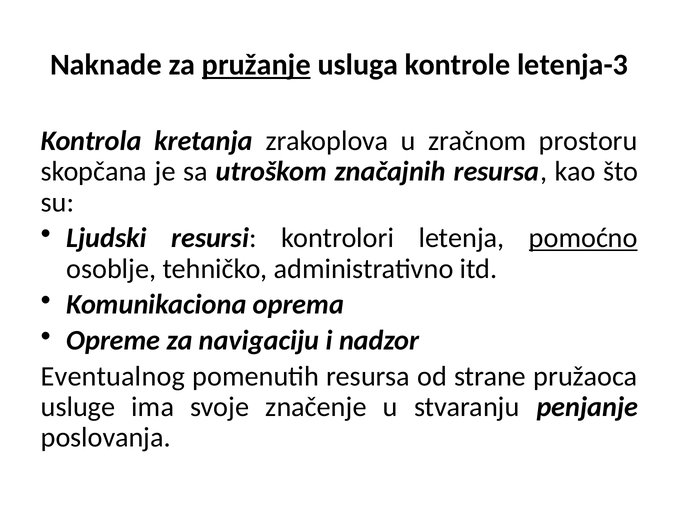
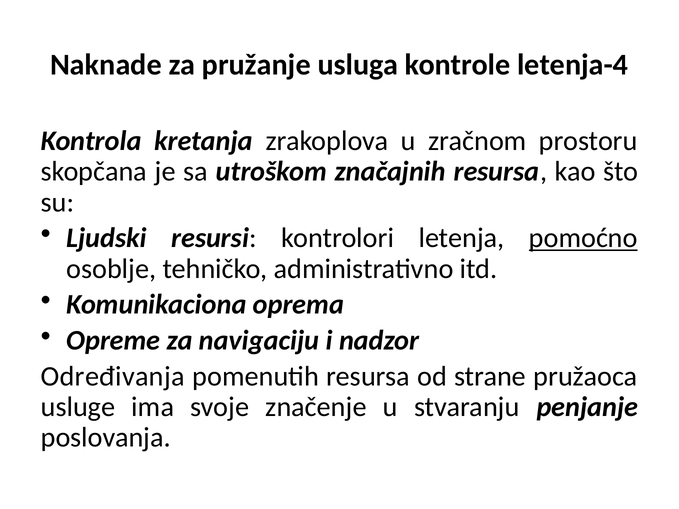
pružanje underline: present -> none (256, 65)
letenja-3: letenja-3 -> letenja-4 (573, 65)
Eventualnog: Eventualnog -> Određivanja (113, 377)
